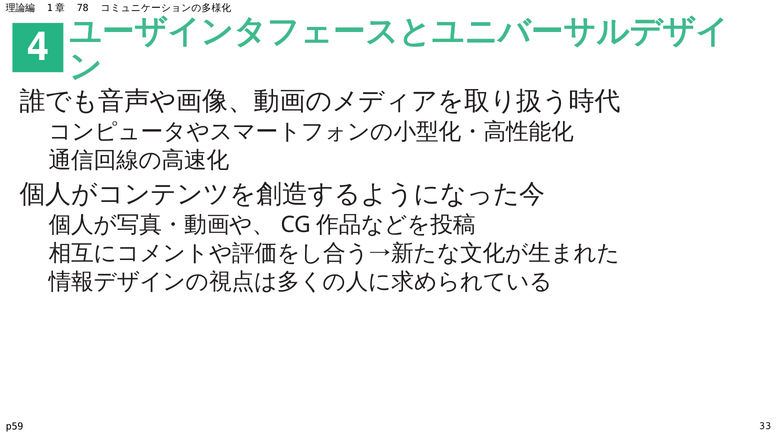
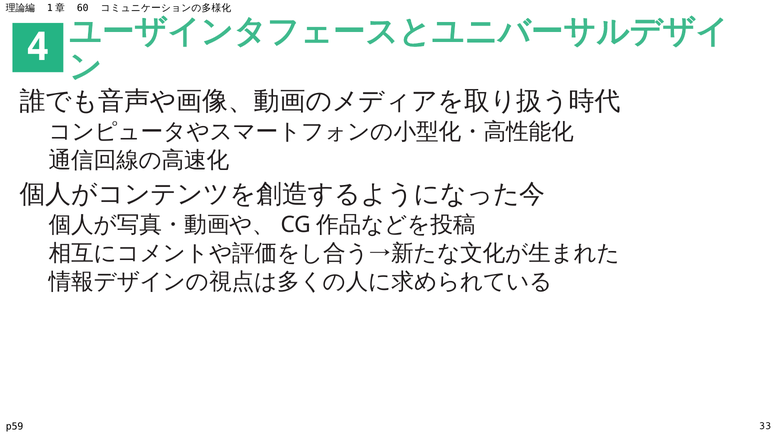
78: 78 -> 60 (83, 8)
